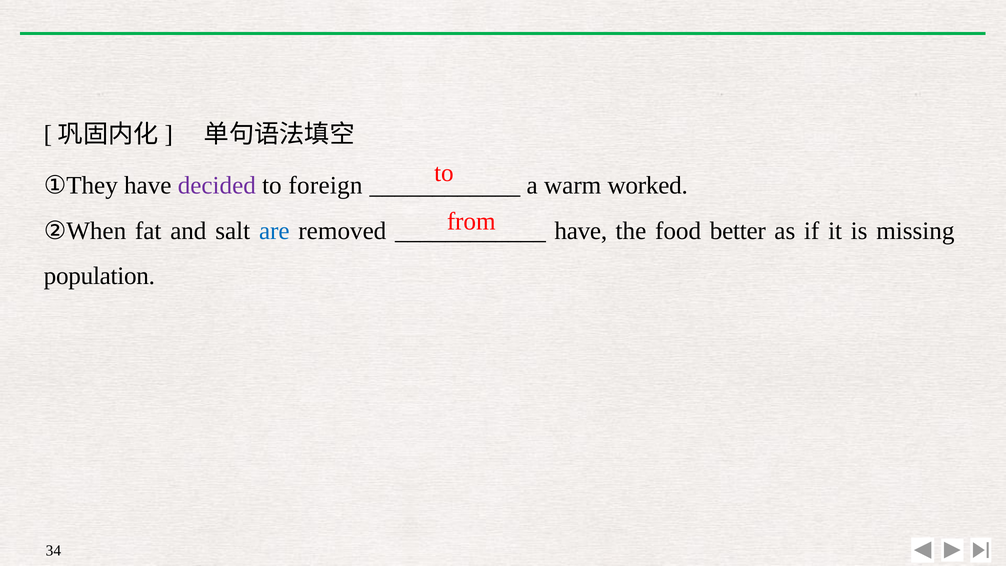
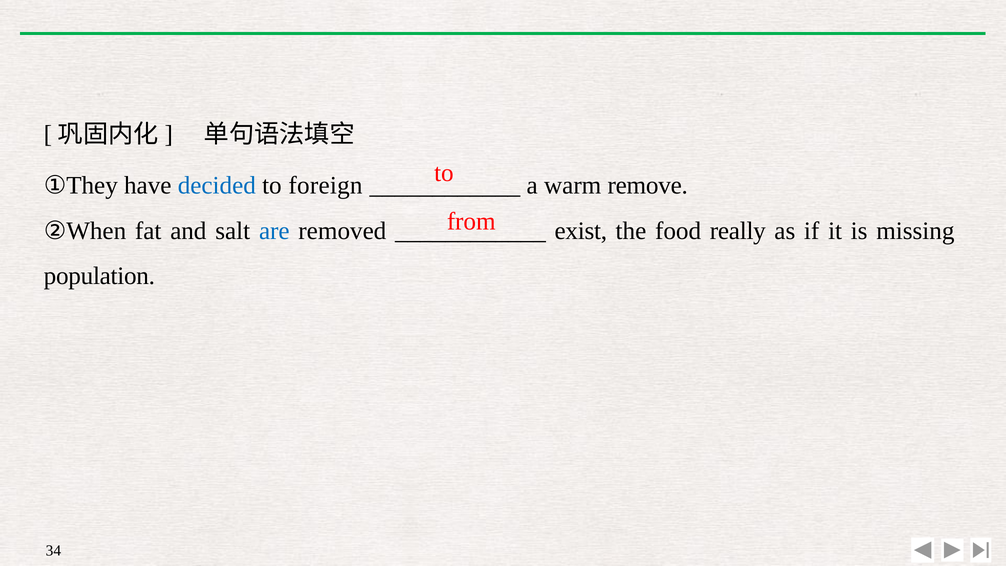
decided colour: purple -> blue (217, 186)
worked: worked -> remove (648, 186)
have: have -> exist (581, 231)
better: better -> really (738, 231)
